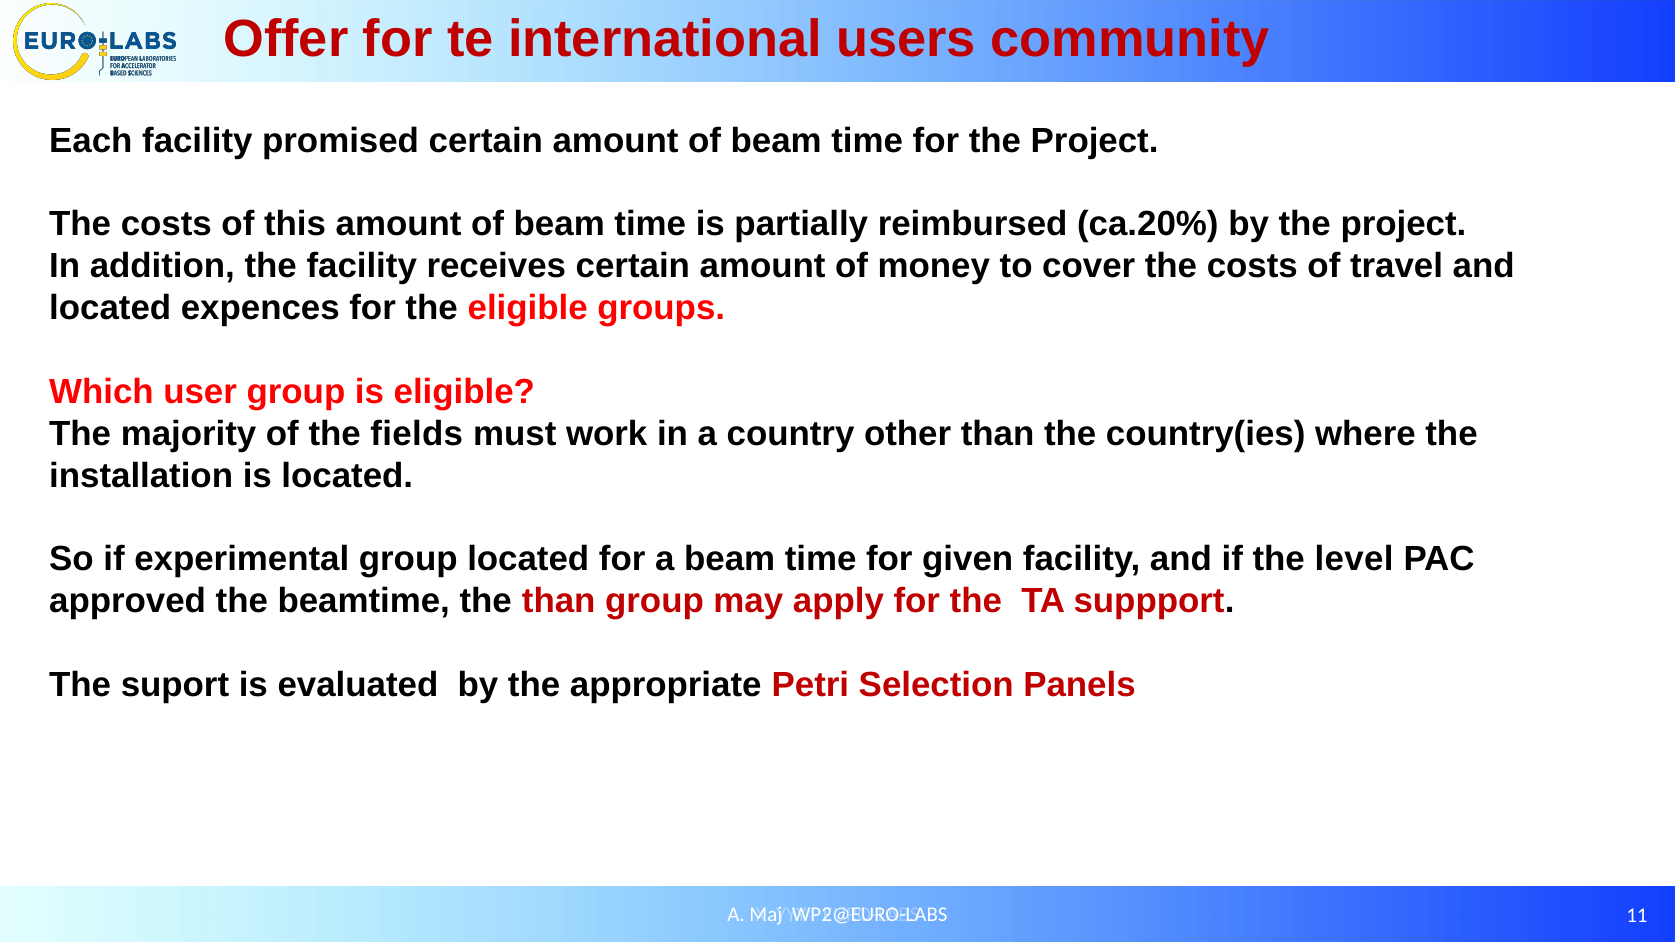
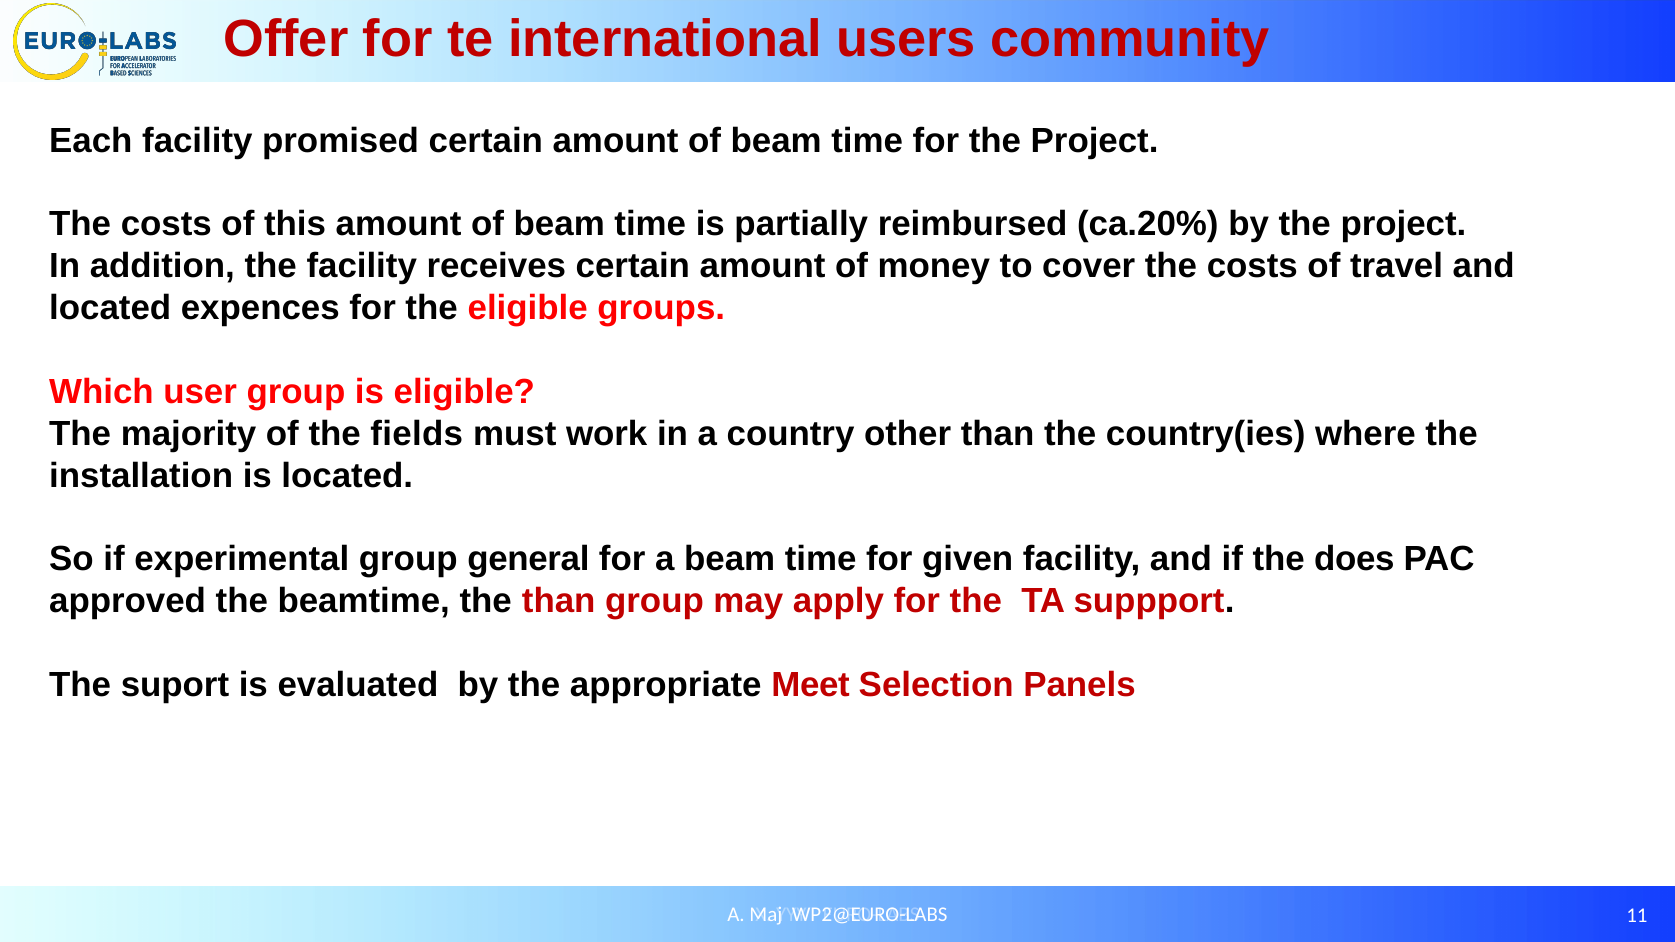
group located: located -> general (528, 559)
level: level -> does (1354, 559)
Petri: Petri -> Meet (811, 685)
